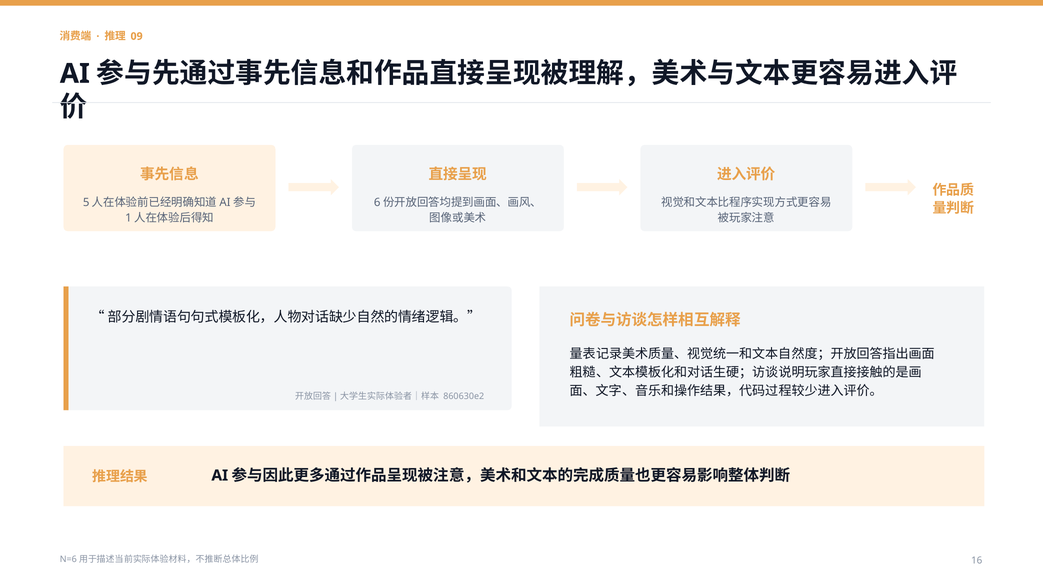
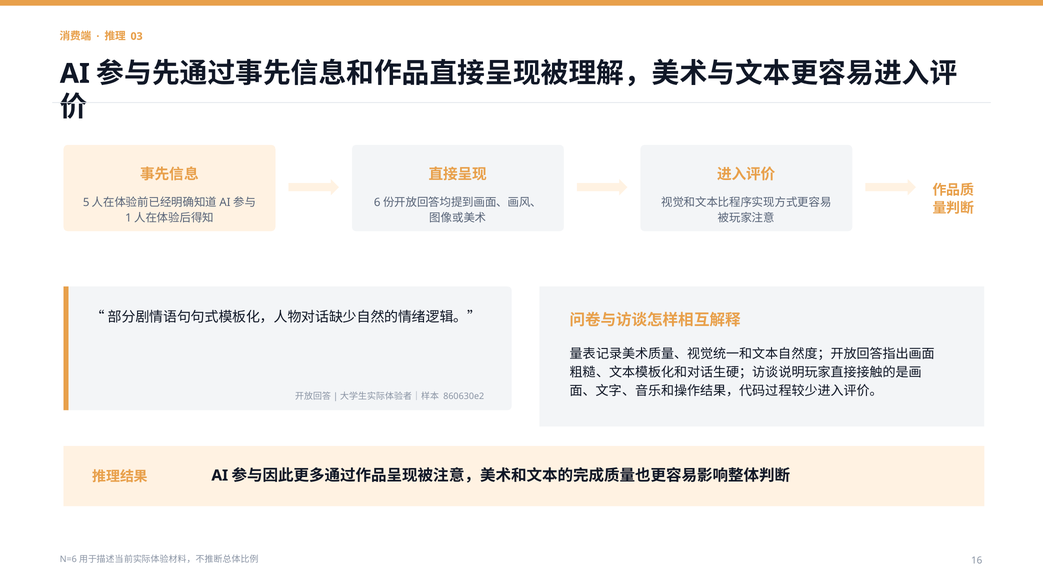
09: 09 -> 03 (137, 36)
